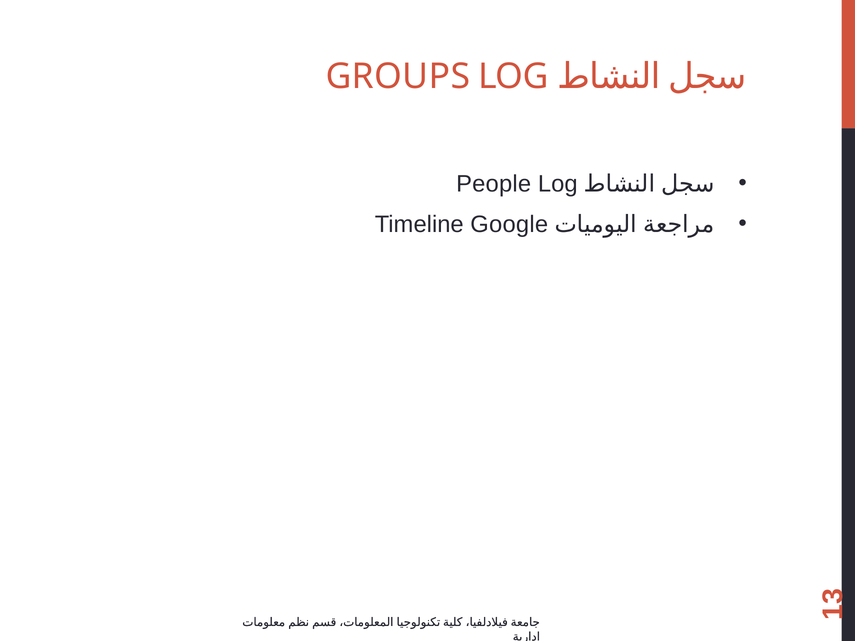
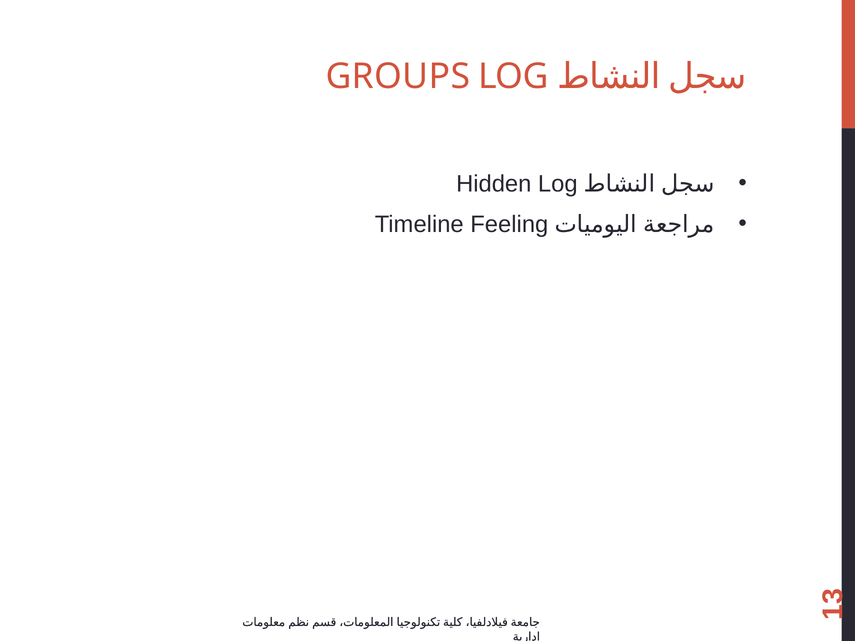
People: People -> Hidden (494, 184)
Google: Google -> Feeling (509, 224)
